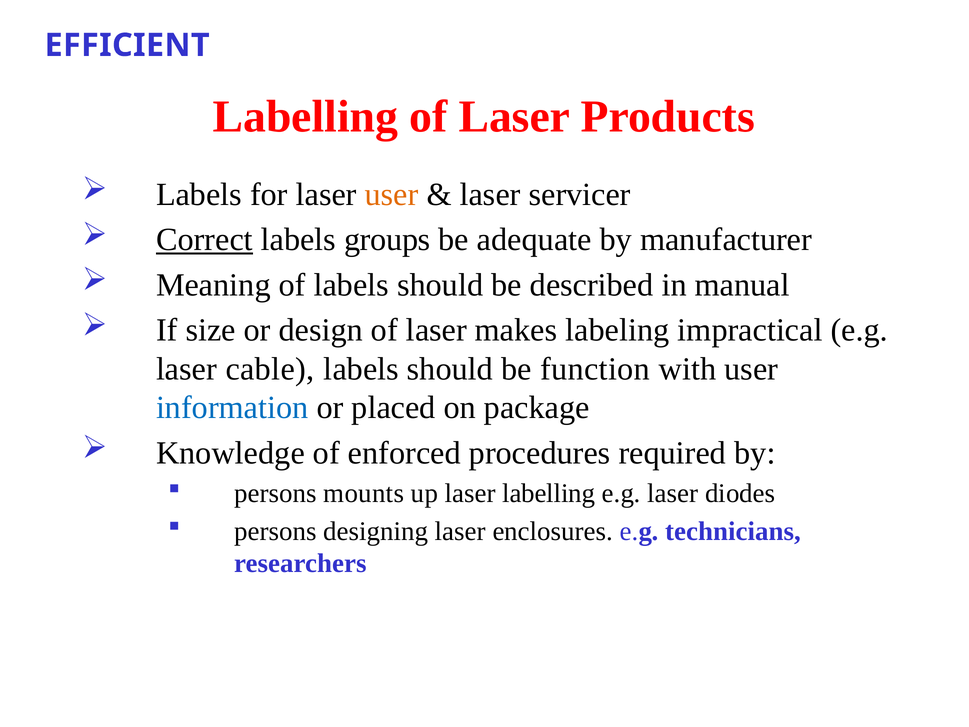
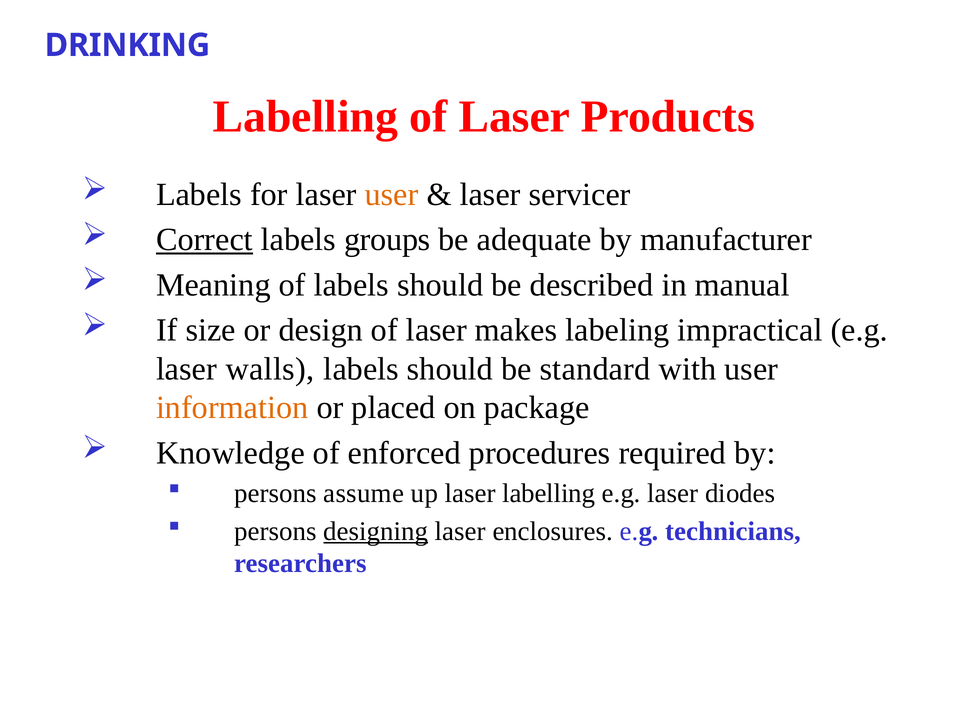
EFFICIENT: EFFICIENT -> DRINKING (127, 45)
cable: cable -> walls (270, 369)
function: function -> standard (595, 369)
information colour: blue -> orange (232, 408)
mounts: mounts -> assume (364, 493)
designing underline: none -> present (376, 531)
